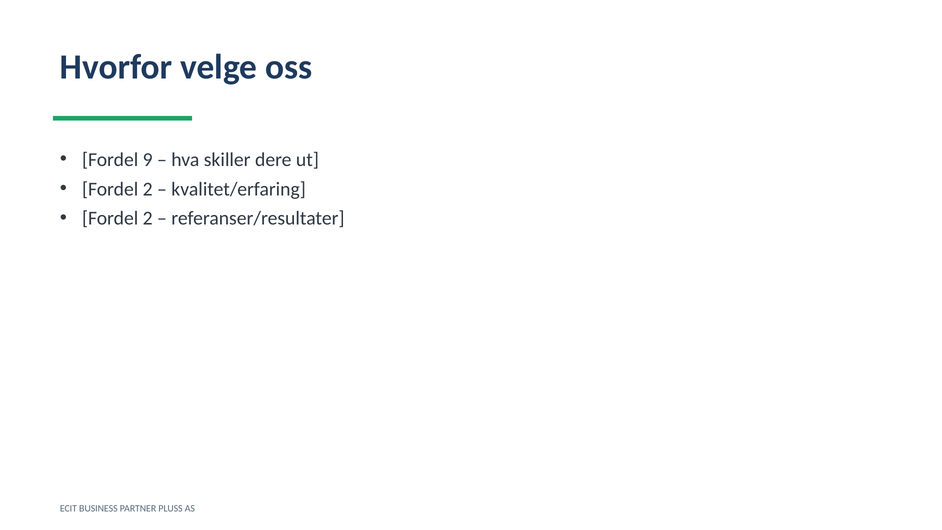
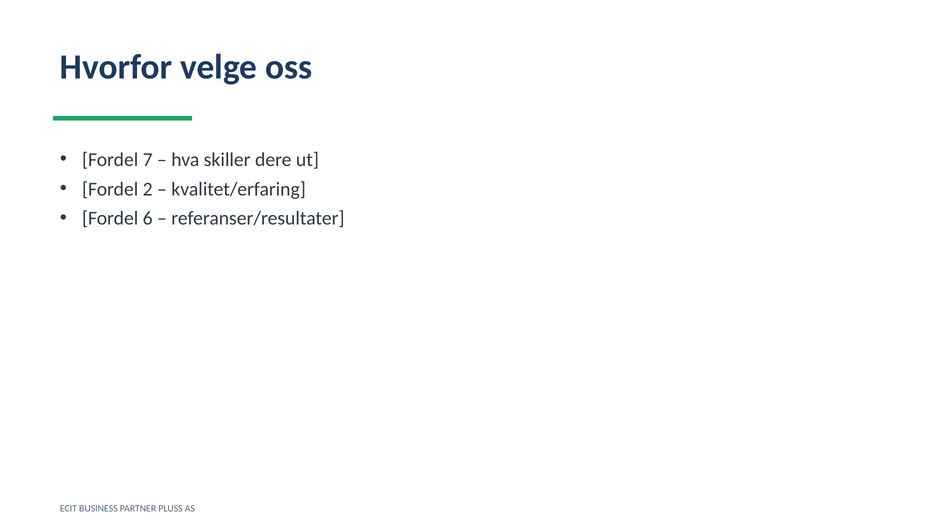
9: 9 -> 7 (148, 160)
2: 2 -> 6 (148, 218)
